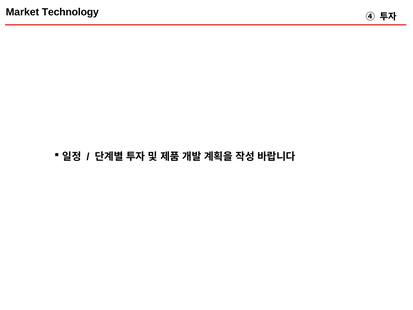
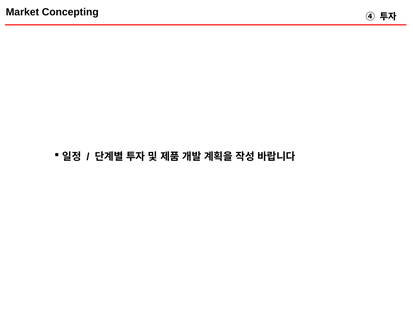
Technology: Technology -> Concepting (70, 12)
